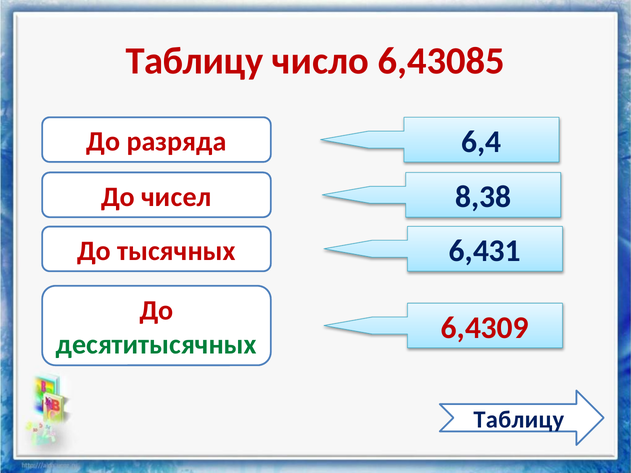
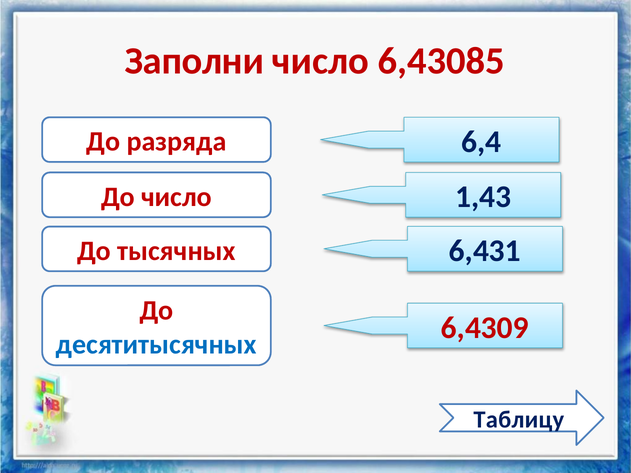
Таблицу: Таблицу -> Заполни (194, 61)
8,38: 8,38 -> 1,43 (483, 197)
До чисел: чисел -> число (176, 197)
десятитысячных colour: green -> blue (156, 344)
